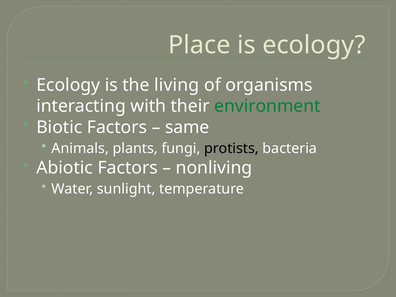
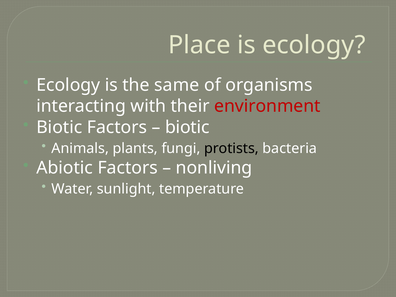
living: living -> same (177, 85)
environment colour: green -> red (267, 106)
same: same -> biotic (187, 127)
